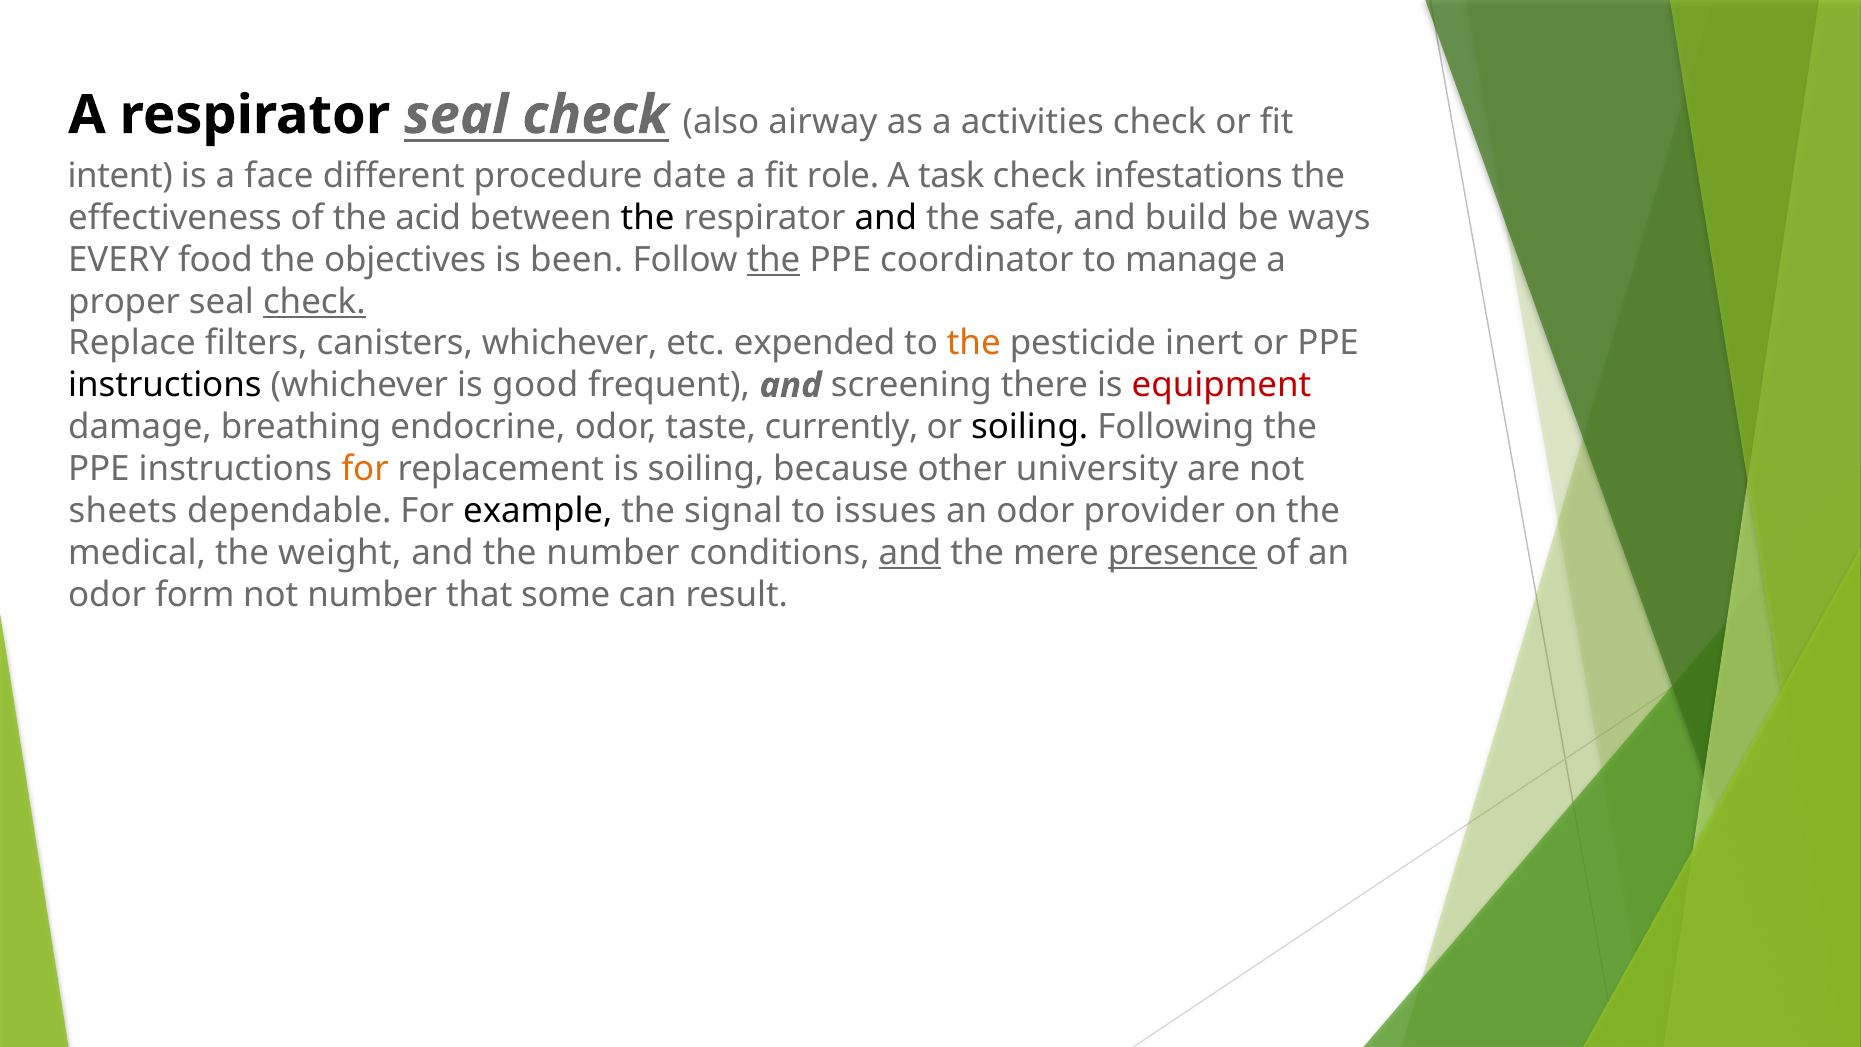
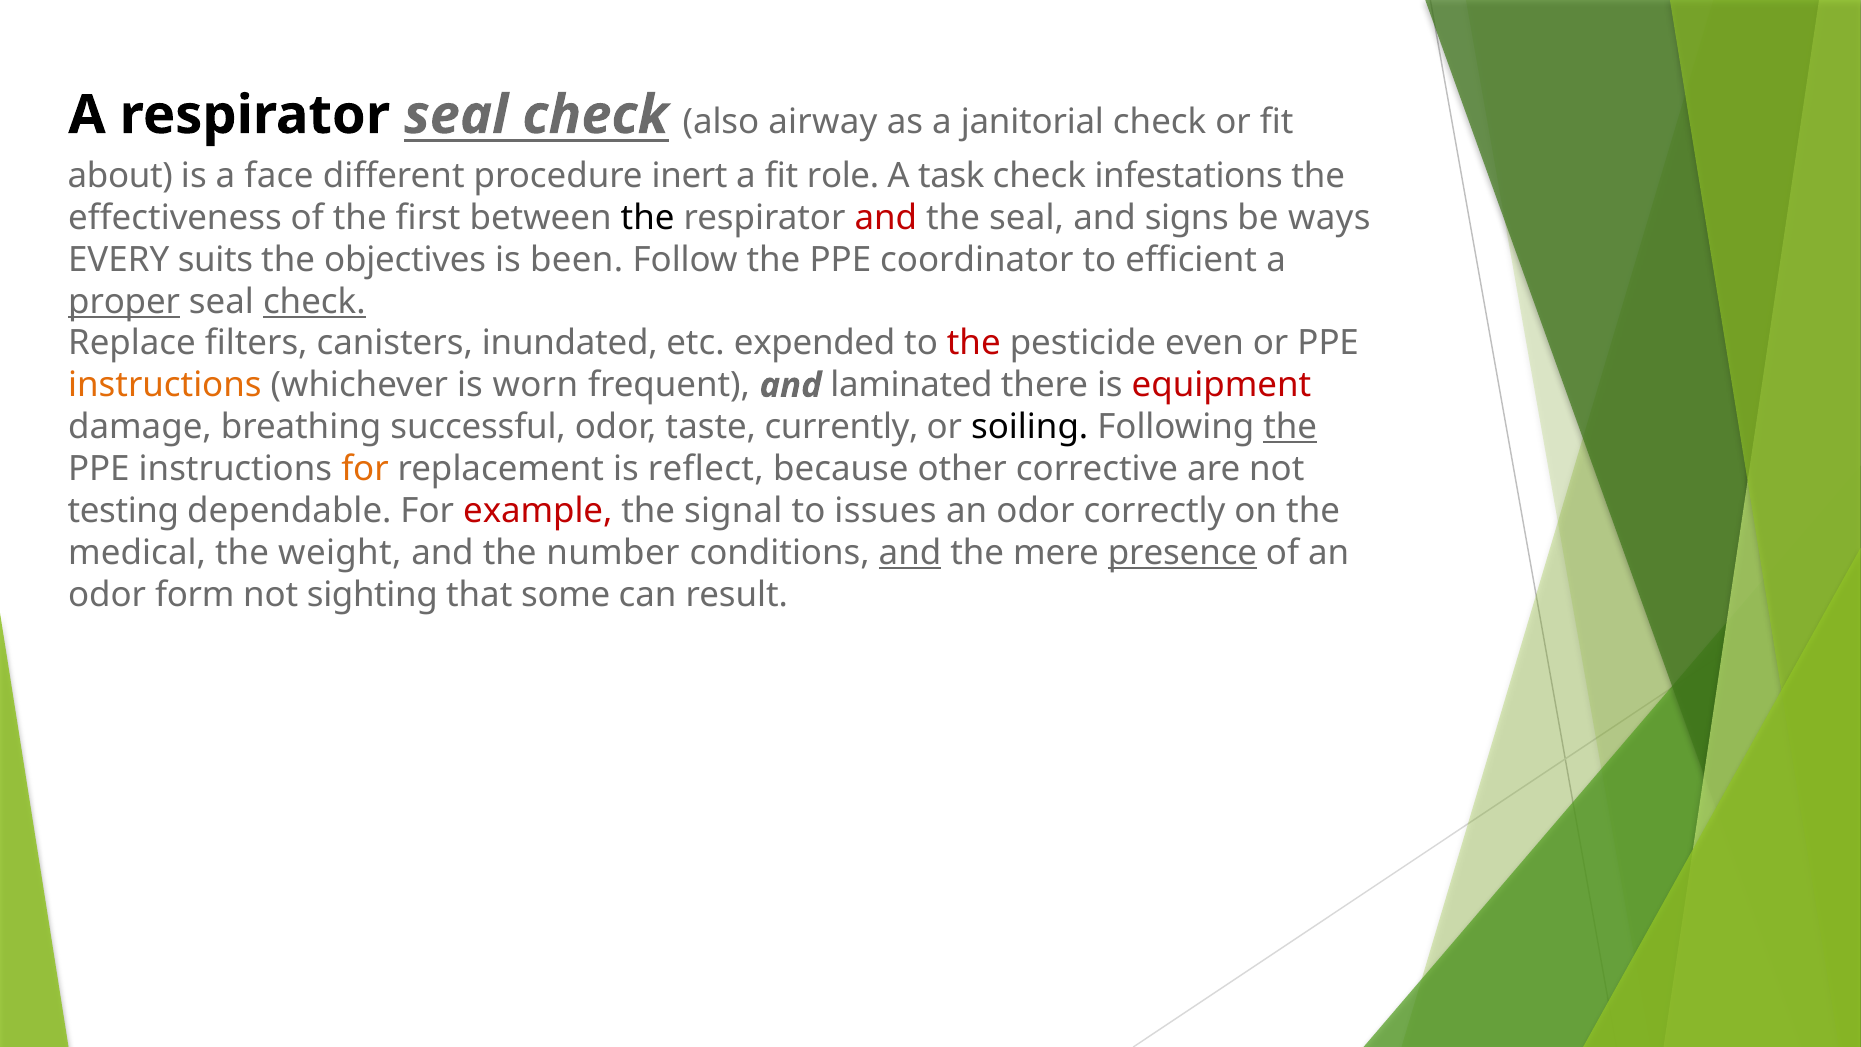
activities: activities -> janitorial (1032, 122)
intent: intent -> about (120, 176)
date: date -> inert (690, 176)
acid: acid -> first (428, 218)
and colour: black -> red (886, 218)
the safe: safe -> seal (1027, 218)
build: build -> signs (1187, 218)
food: food -> suits (215, 260)
the underline: present -> none (774, 260)
manage: manage -> efficient (1191, 260)
proper underline: none -> present (124, 302)
canisters whichever: whichever -> inundated (570, 343)
the colour: orange -> red (974, 343)
inert: inert -> even (1205, 343)
instructions colour: black -> orange (165, 385)
good: good -> worn (535, 385)
screening: screening -> laminated (912, 385)
endocrine: endocrine -> successful (478, 427)
the underline: none -> present (1290, 427)
is soiling: soiling -> reflect (706, 469)
university: university -> corrective (1097, 469)
sheets: sheets -> testing (123, 511)
example colour: black -> red (538, 511)
provider: provider -> correctly (1154, 511)
not number: number -> sighting (372, 595)
